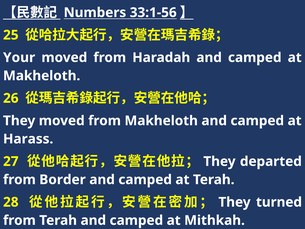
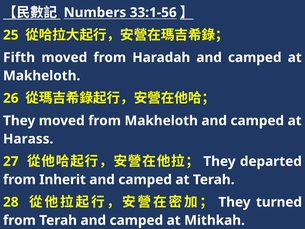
Your: Your -> Fifth (19, 57)
Border: Border -> Inherit (63, 179)
